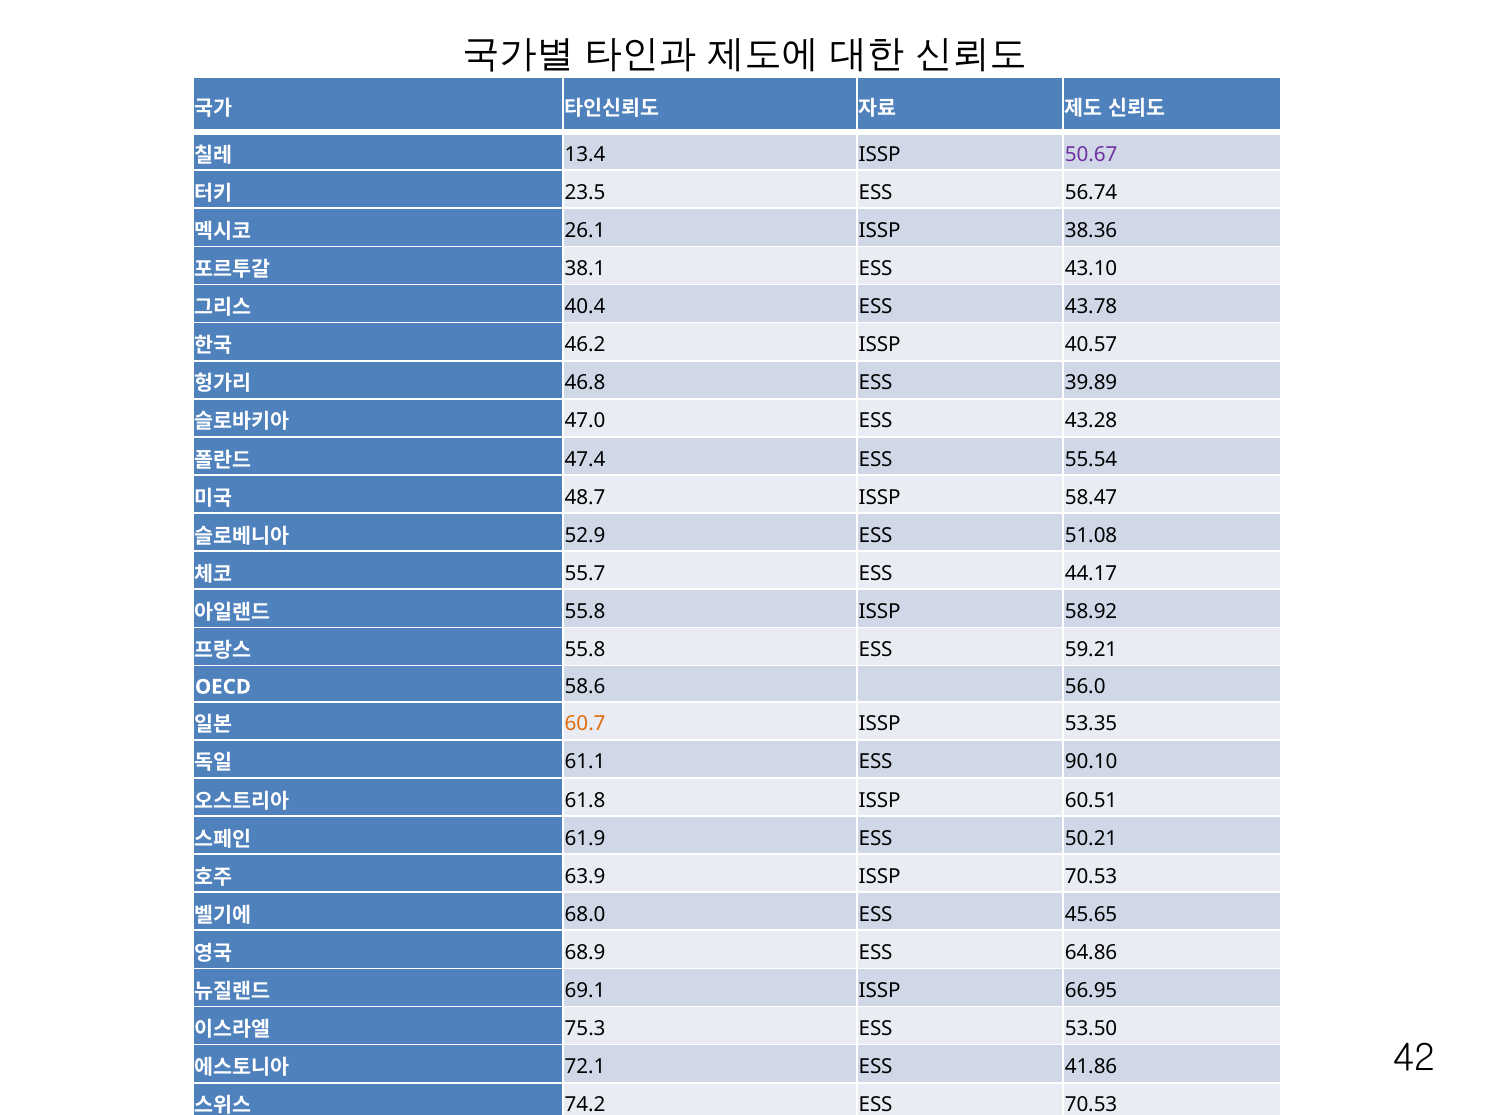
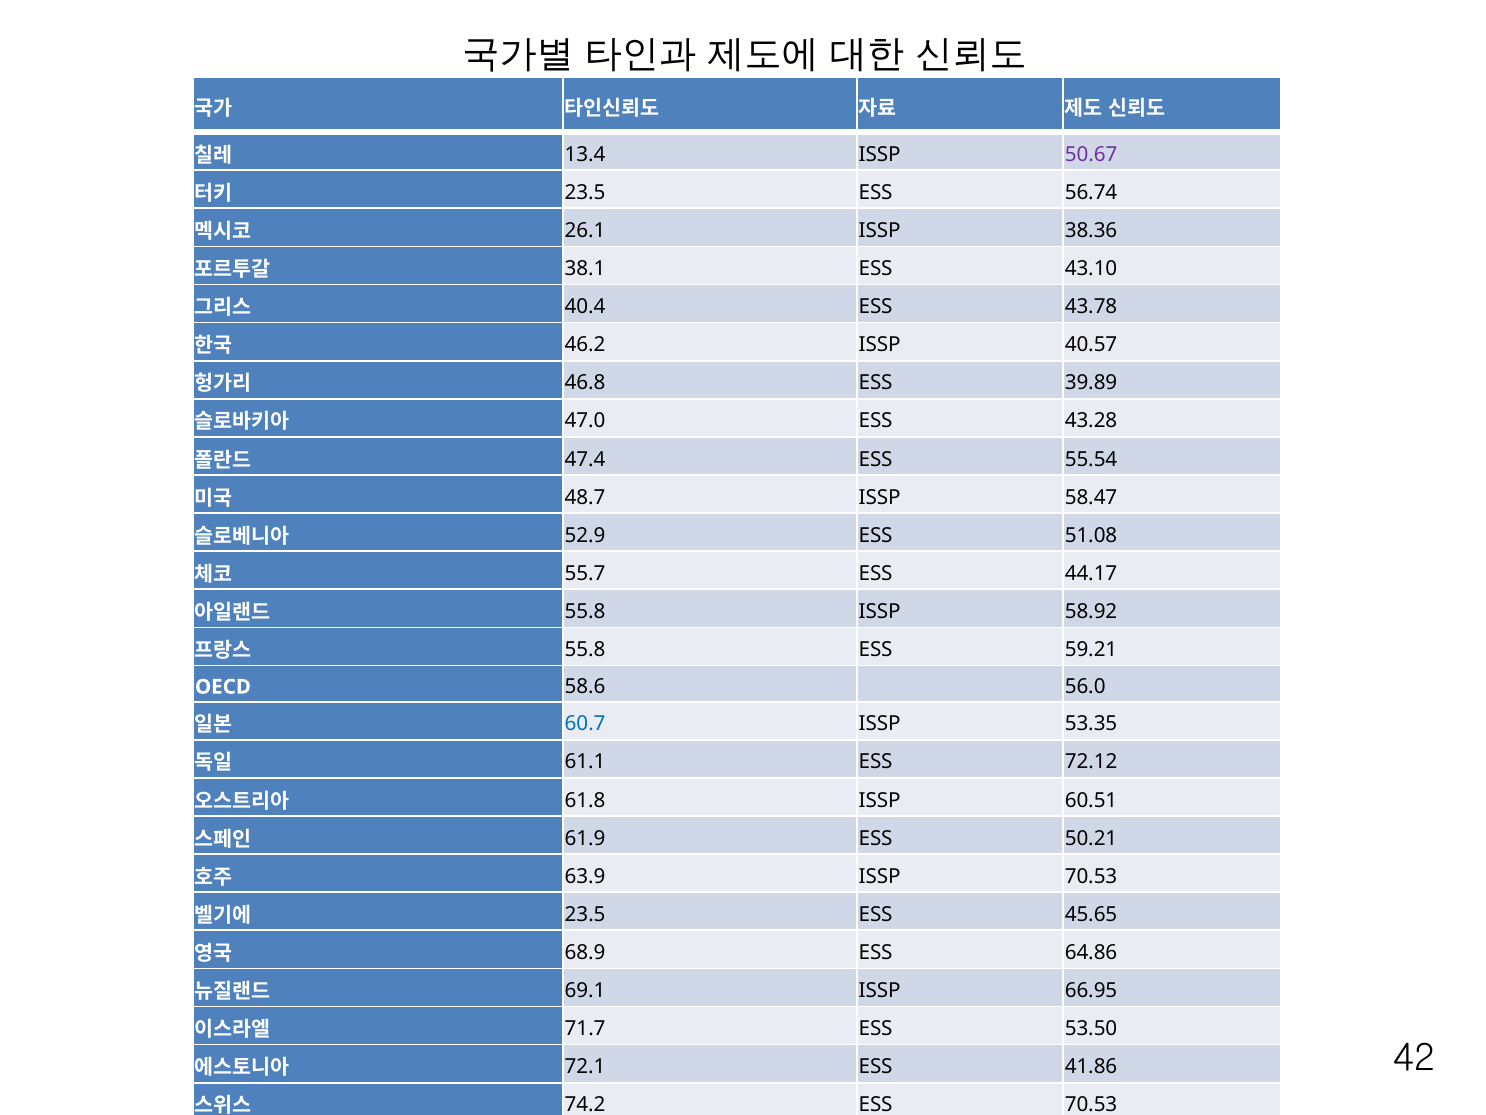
60.7 colour: orange -> blue (585, 724)
90.10: 90.10 -> 72.12 (1091, 762)
68.0: 68.0 -> 23.5 (585, 914)
75.3: 75.3 -> 71.7 (585, 1028)
